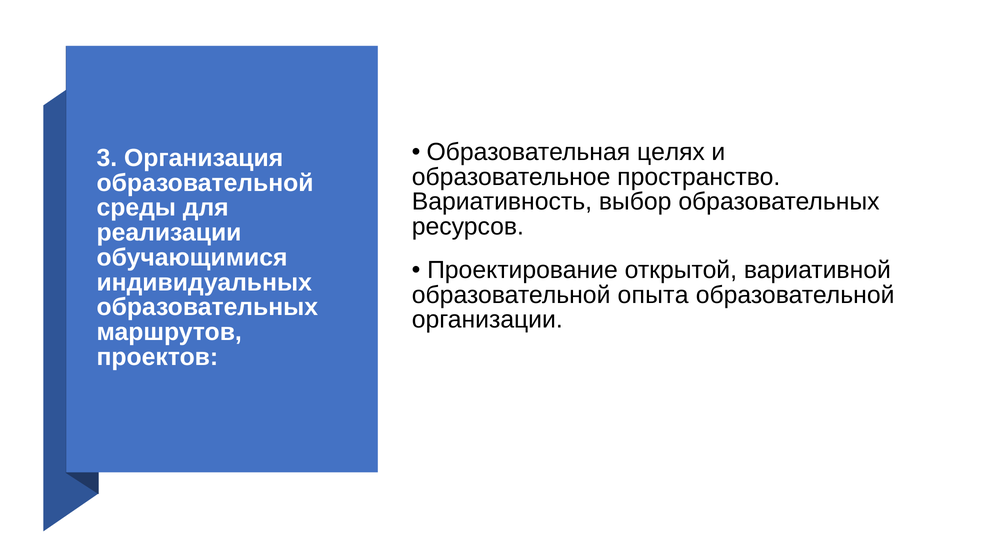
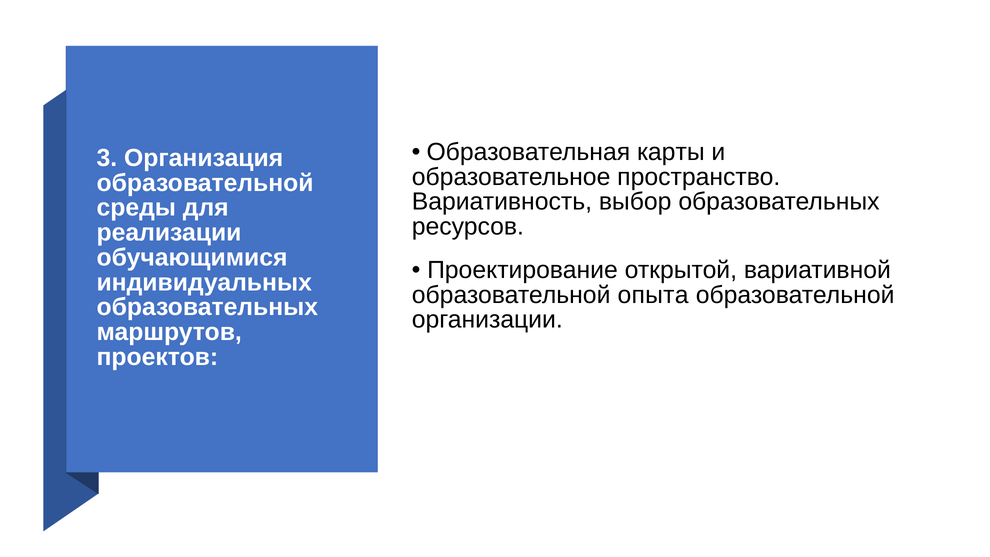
целях: целях -> карты (671, 152)
